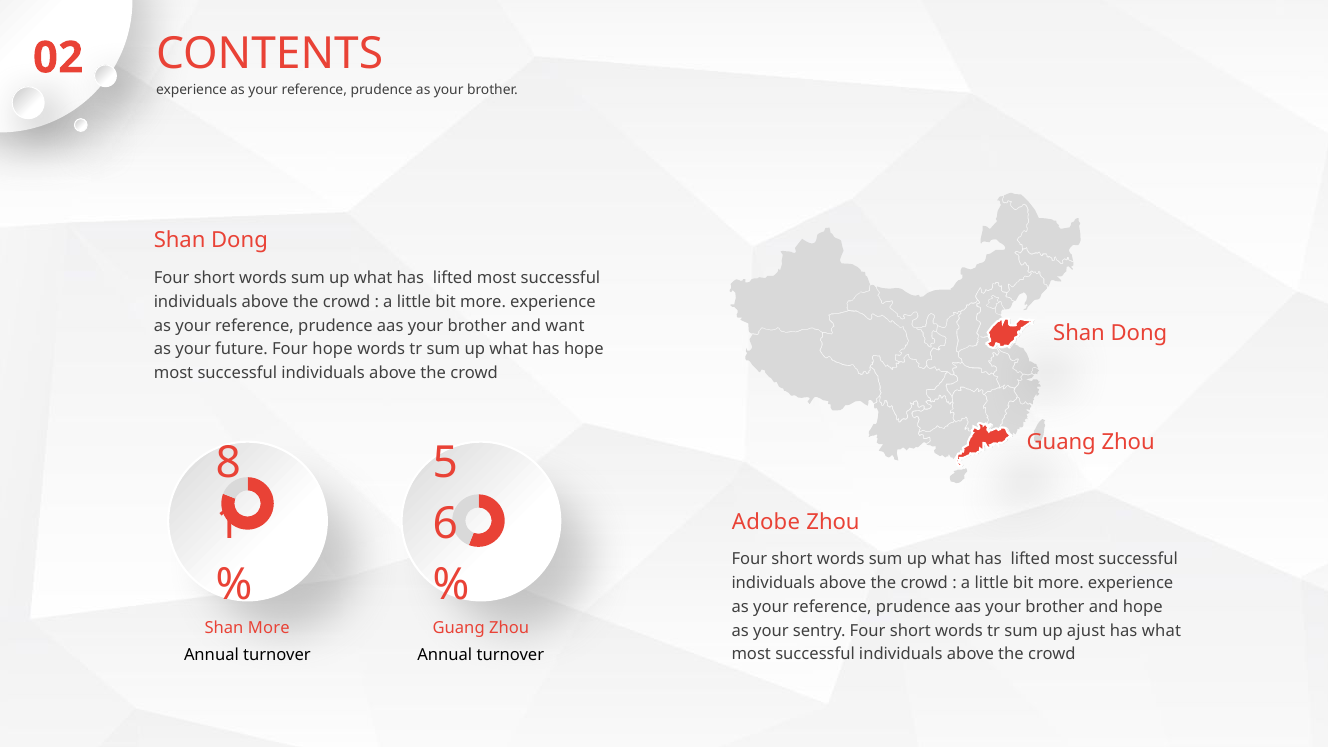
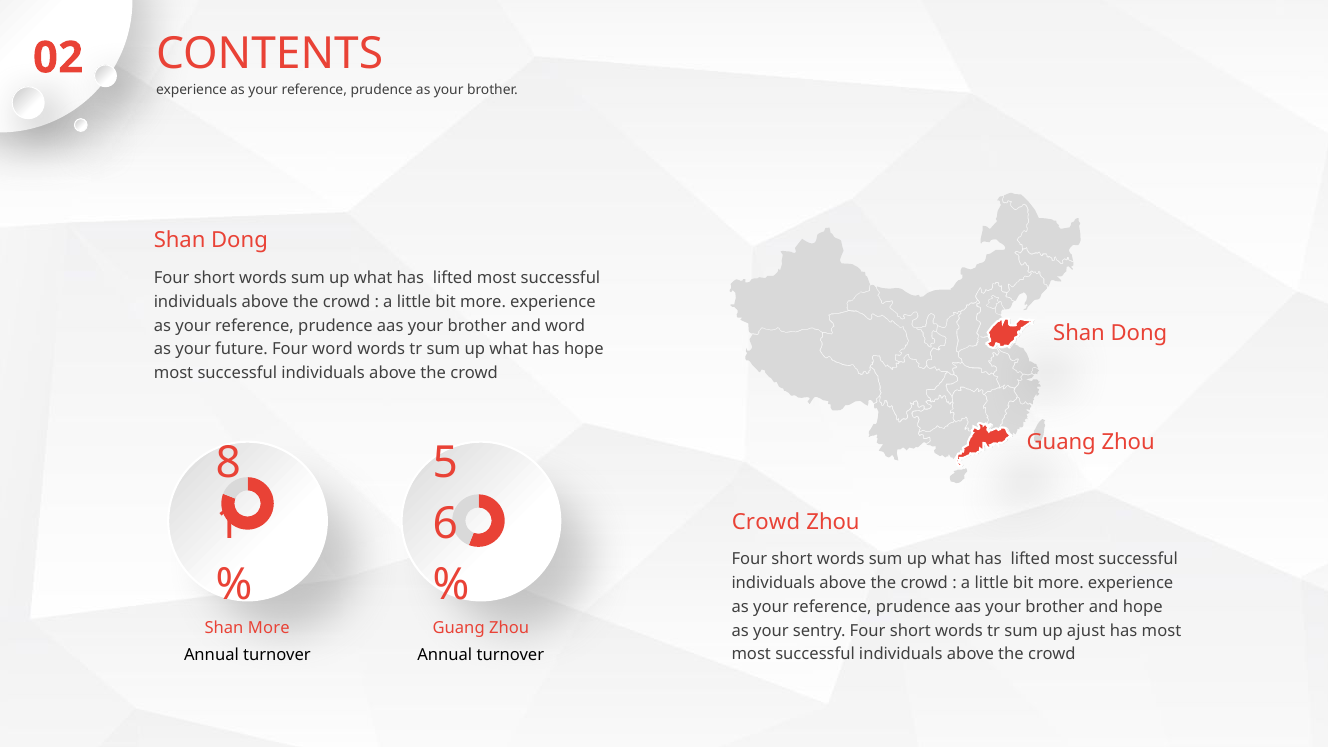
and want: want -> word (565, 326)
Four hope: hope -> word (333, 349)
Adobe: Adobe -> Crowd (766, 522)
has what: what -> most (1162, 631)
